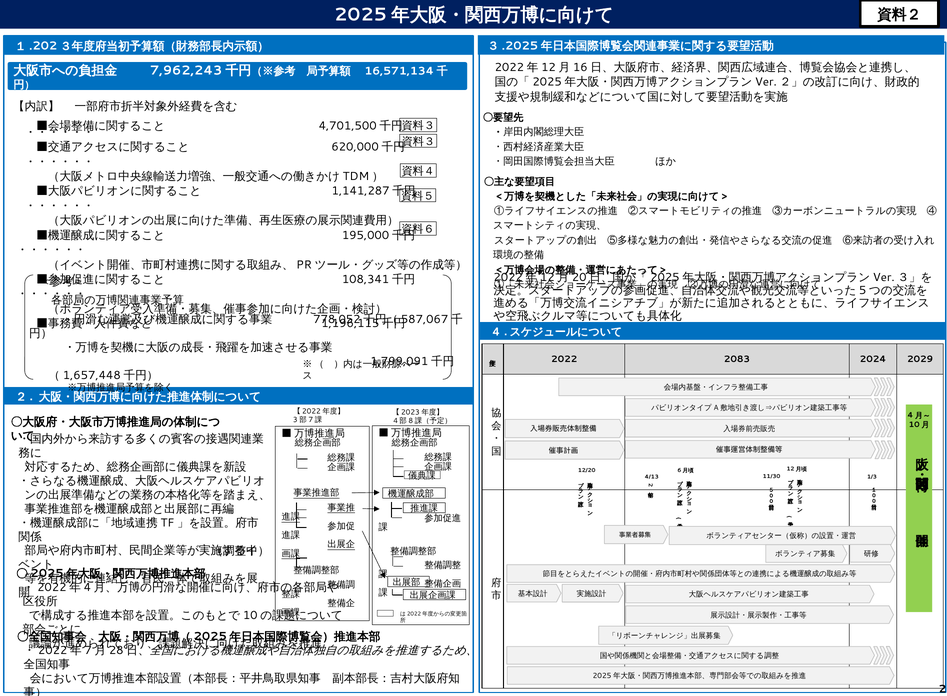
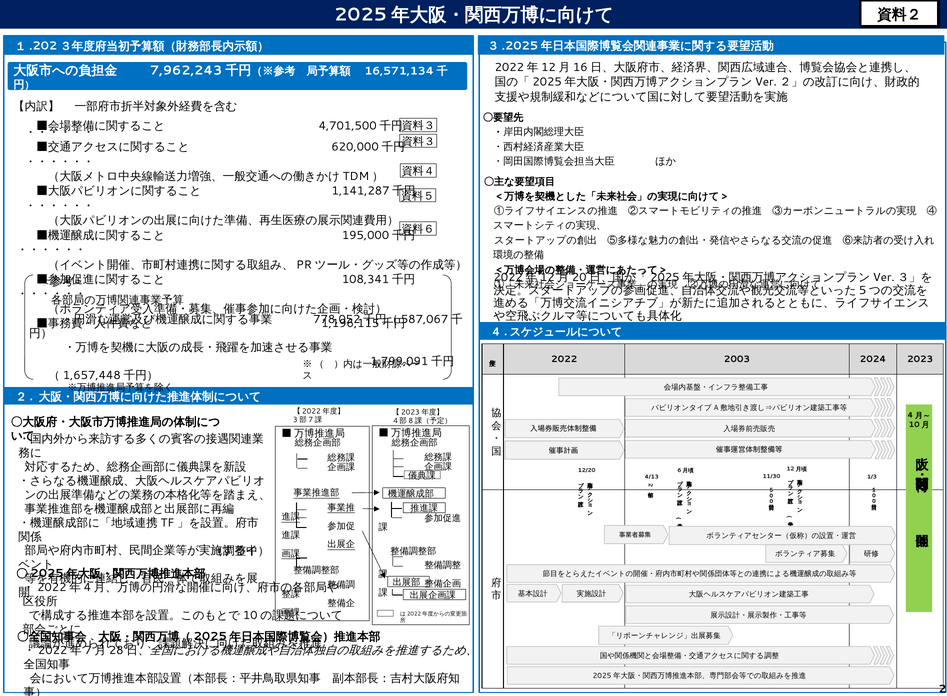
2083: 2083 -> 2003 (737, 359)
2029: 2029 -> 2023 (920, 359)
